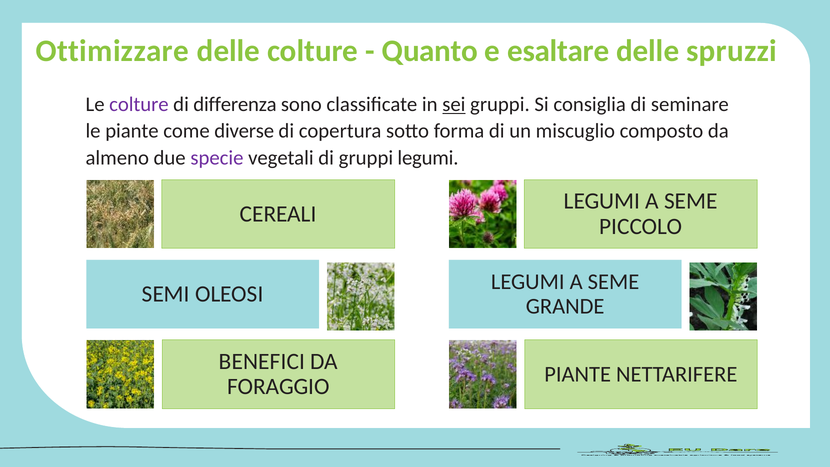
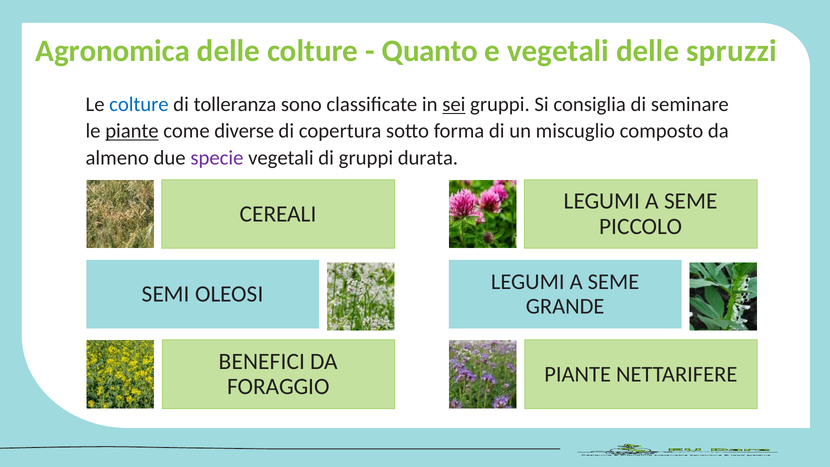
Ottimizzare: Ottimizzare -> Agronomica (113, 51)
e esaltare: esaltare -> vegetali (558, 51)
colture colour: purple -> blue (139, 104)
differenza: differenza -> tolleranza (235, 104)
piante underline: none -> present (132, 131)
gruppi legumi: legumi -> durata (428, 158)
